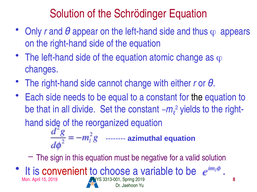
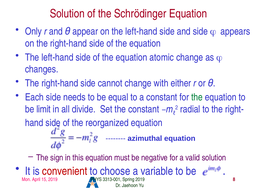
and thus: thus -> side (200, 32)
the colour: black -> green (197, 98)
that: that -> limit (44, 110)
yields: yields -> radial (190, 110)
